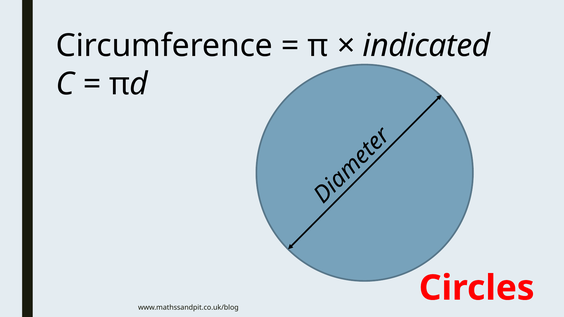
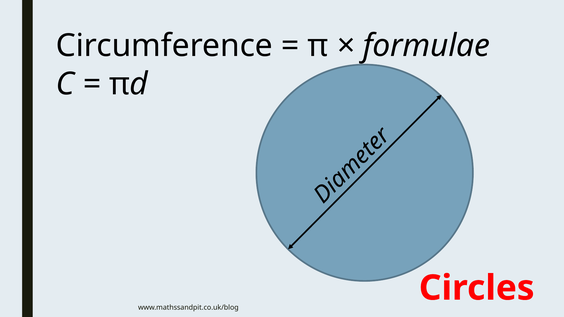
indicated: indicated -> formulae (426, 46)
